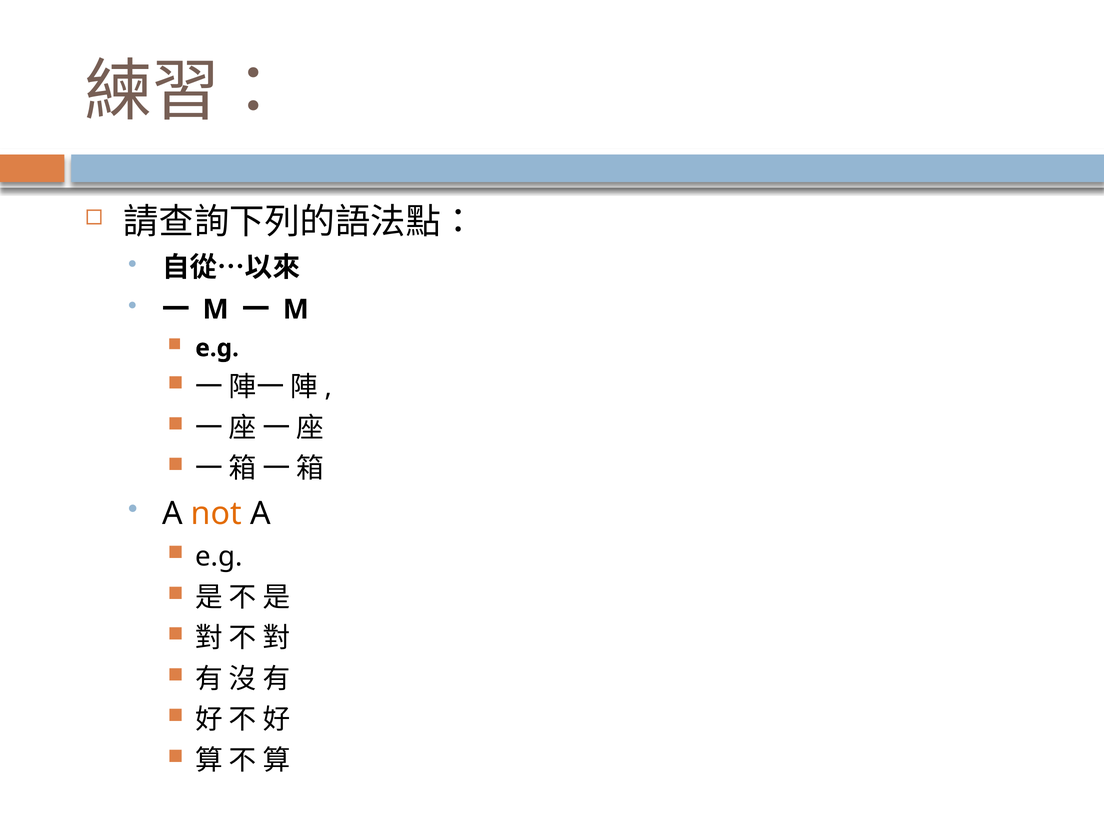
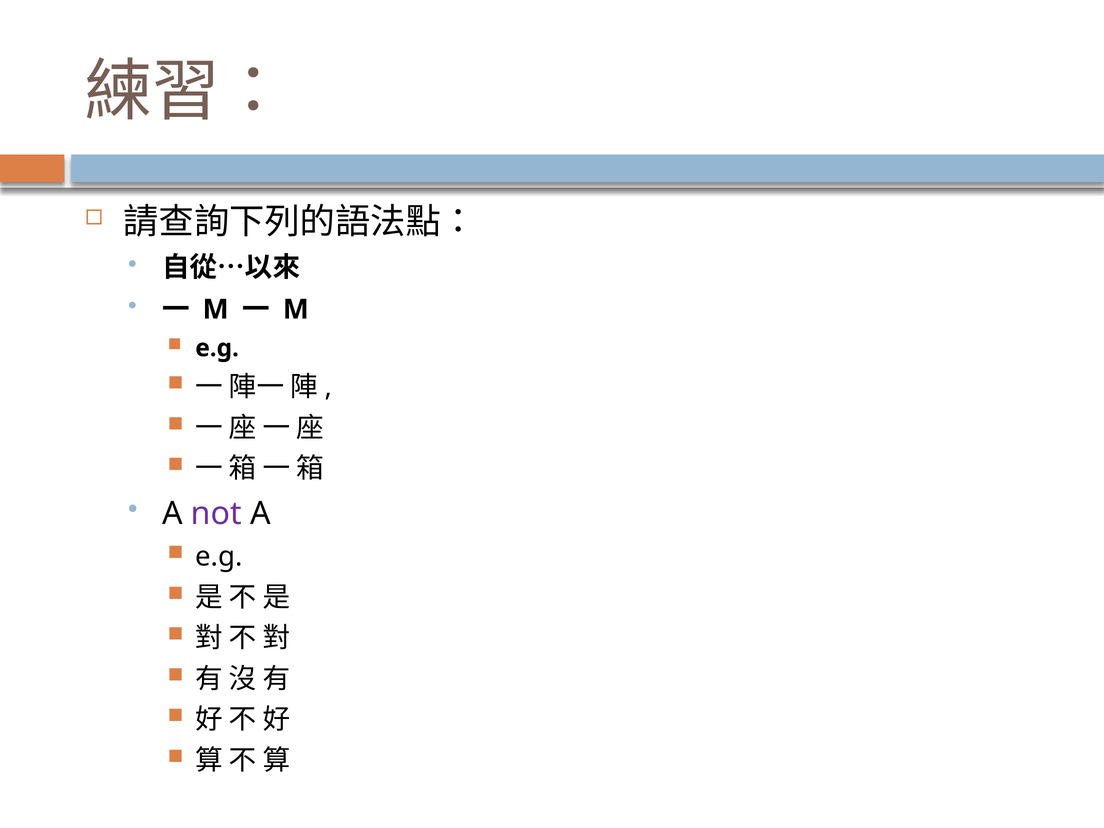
not colour: orange -> purple (216, 513)
